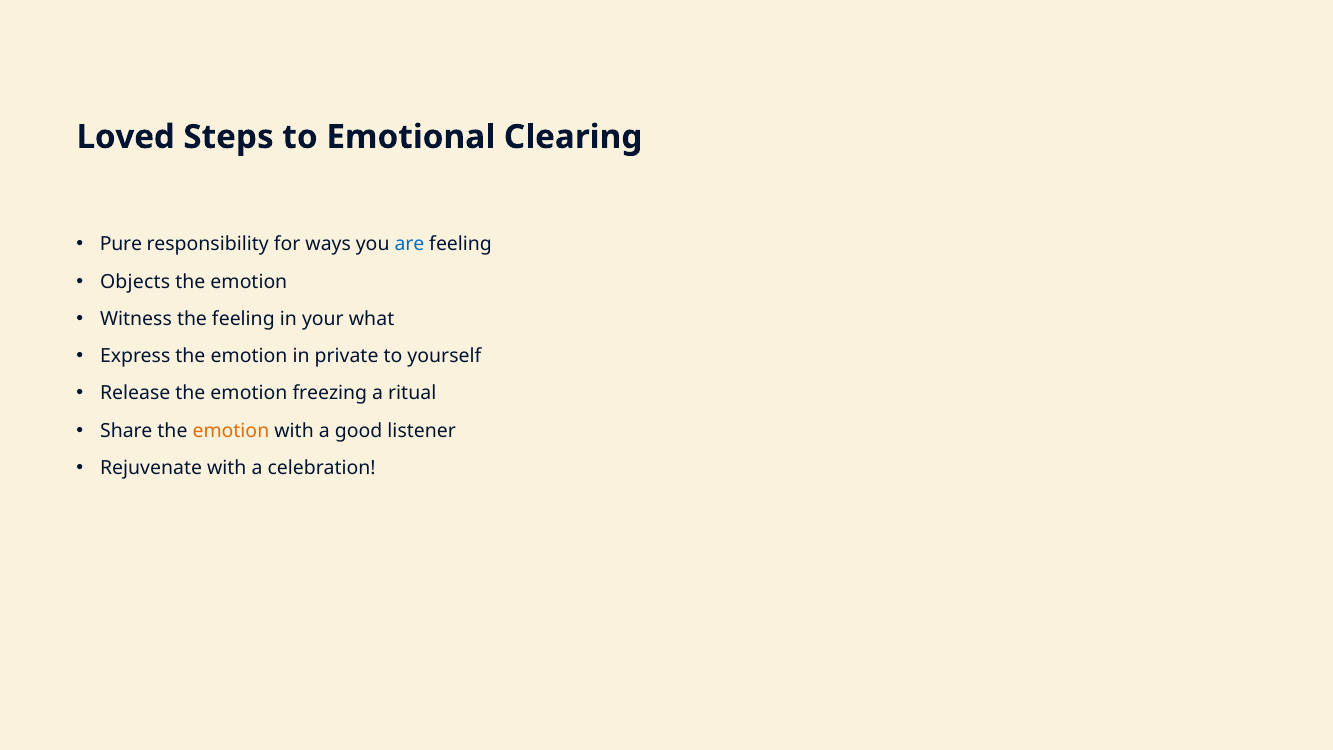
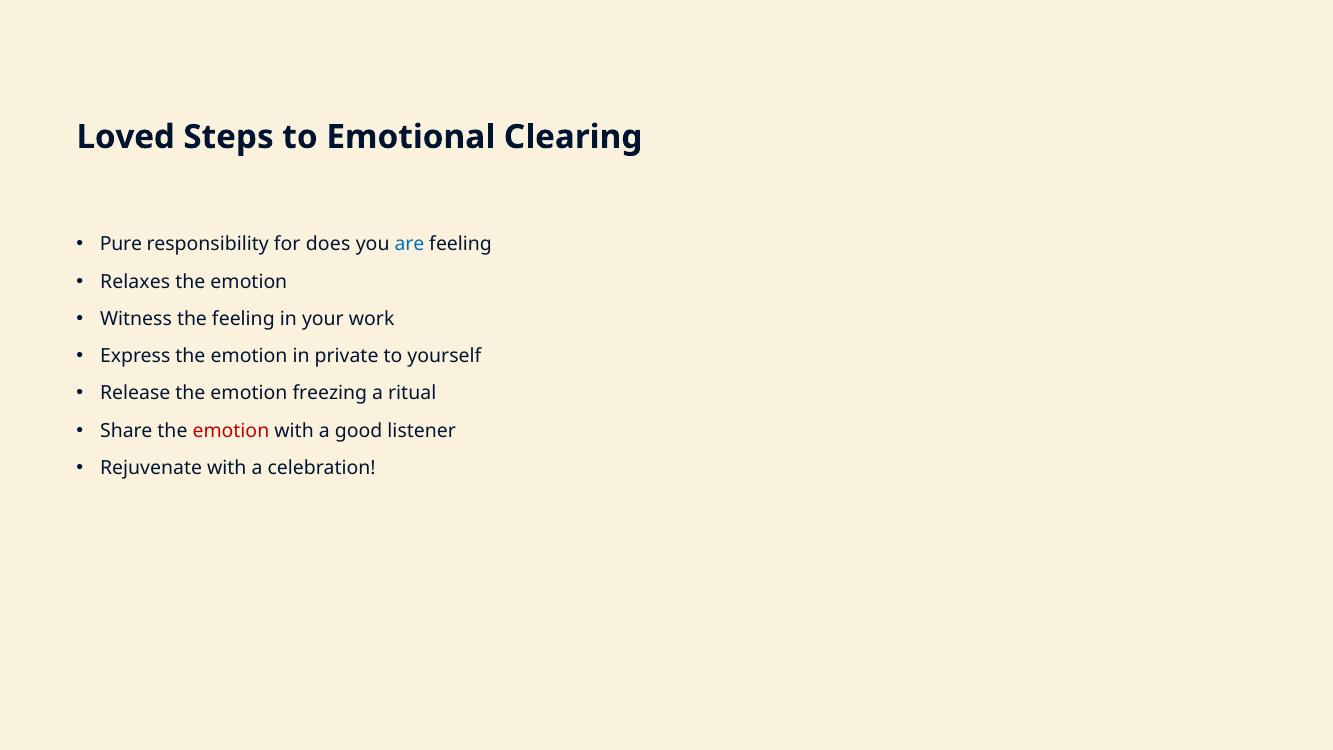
ways: ways -> does (328, 245)
Objects: Objects -> Relaxes (135, 282)
what: what -> work (372, 319)
emotion colour: orange -> red (231, 431)
